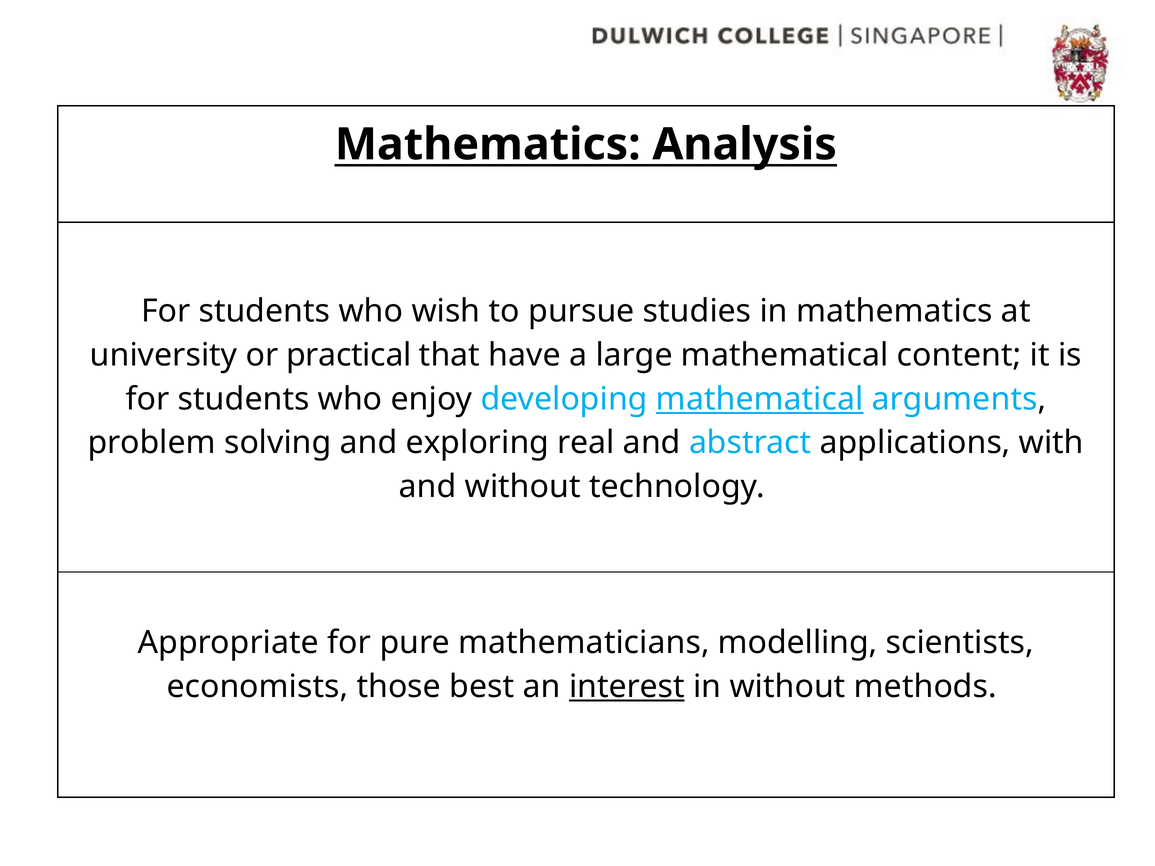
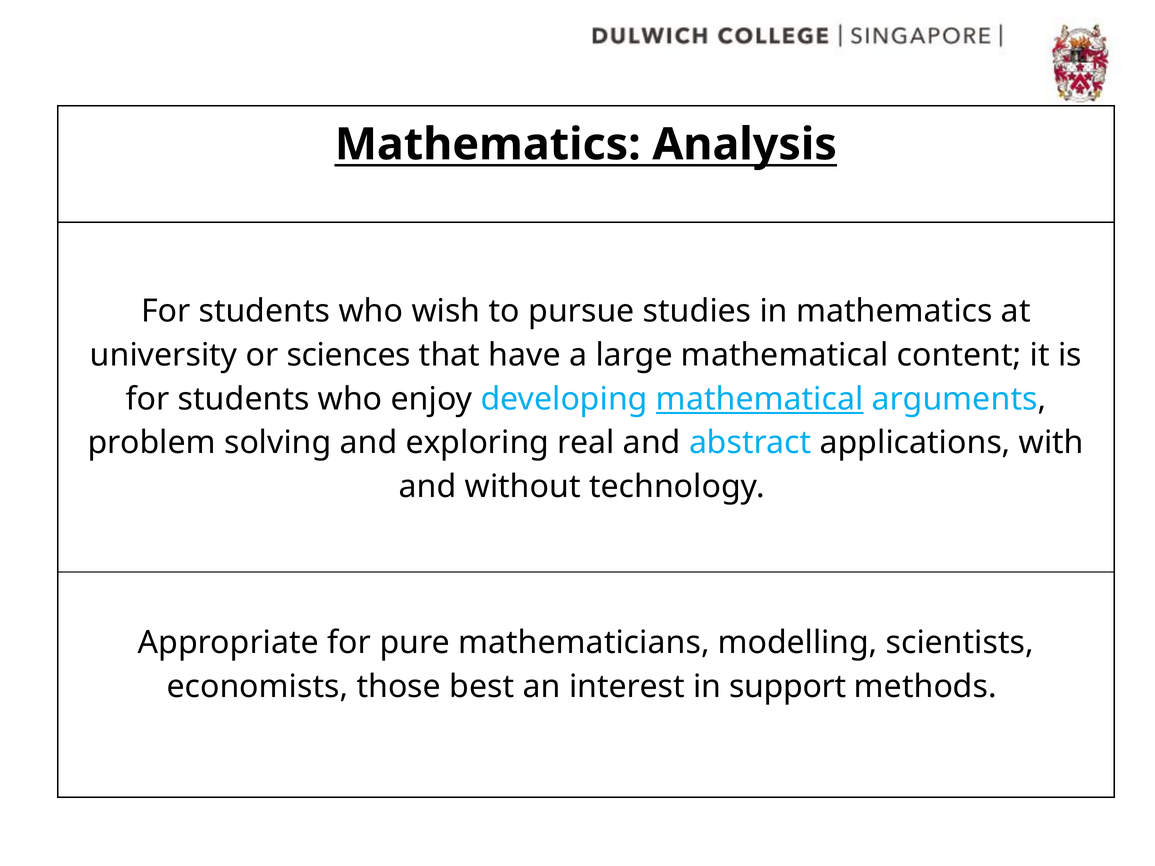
practical: practical -> sciences (349, 355)
interest underline: present -> none (627, 687)
in without: without -> support (788, 687)
